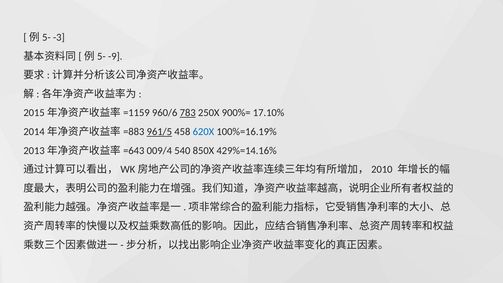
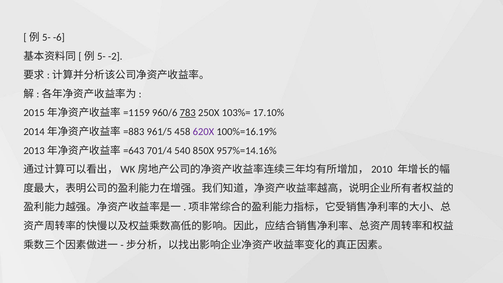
-3: -3 -> -6 (59, 37)
-9: -9 -> -2 (115, 56)
900%=: 900%= -> 103%= (236, 113)
961/5 underline: present -> none (159, 132)
620X colour: blue -> purple (203, 132)
009/4: 009/4 -> 701/4 (159, 151)
429%=14.16%: 429%=14.16% -> 957%=14.16% (247, 151)
